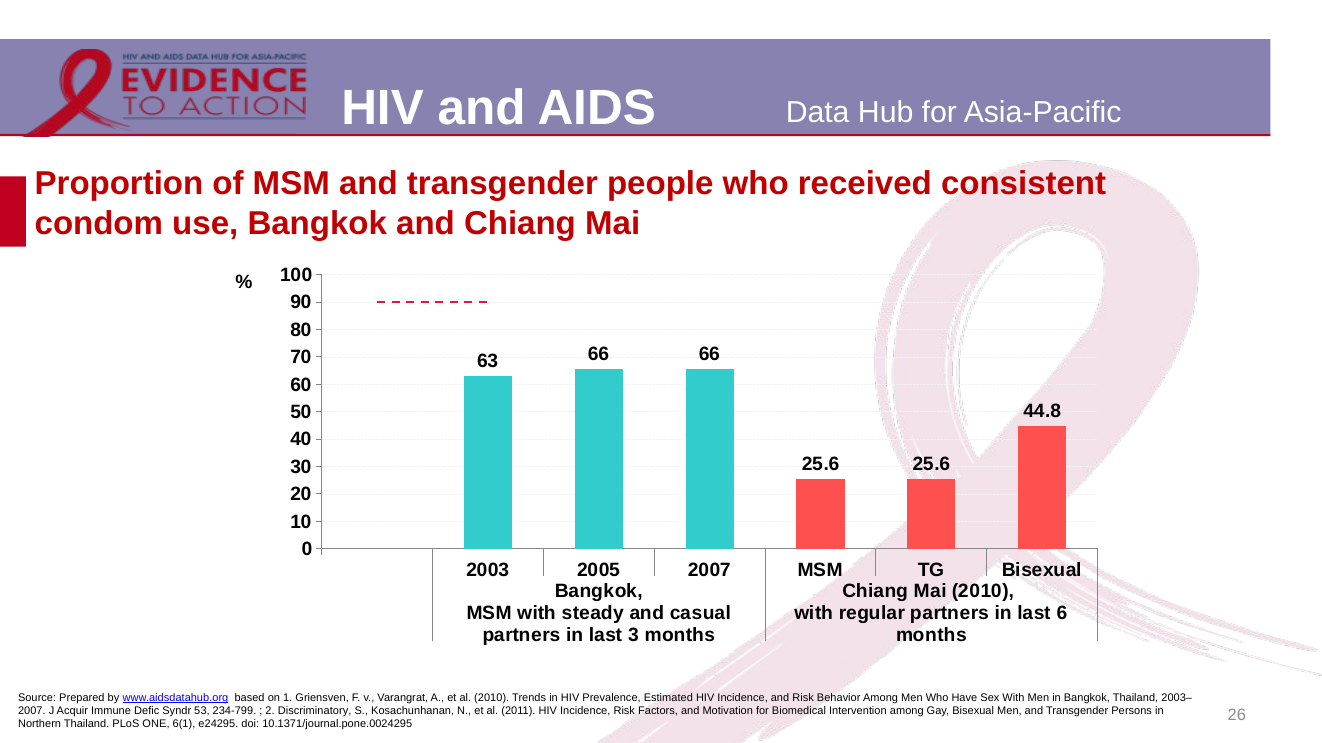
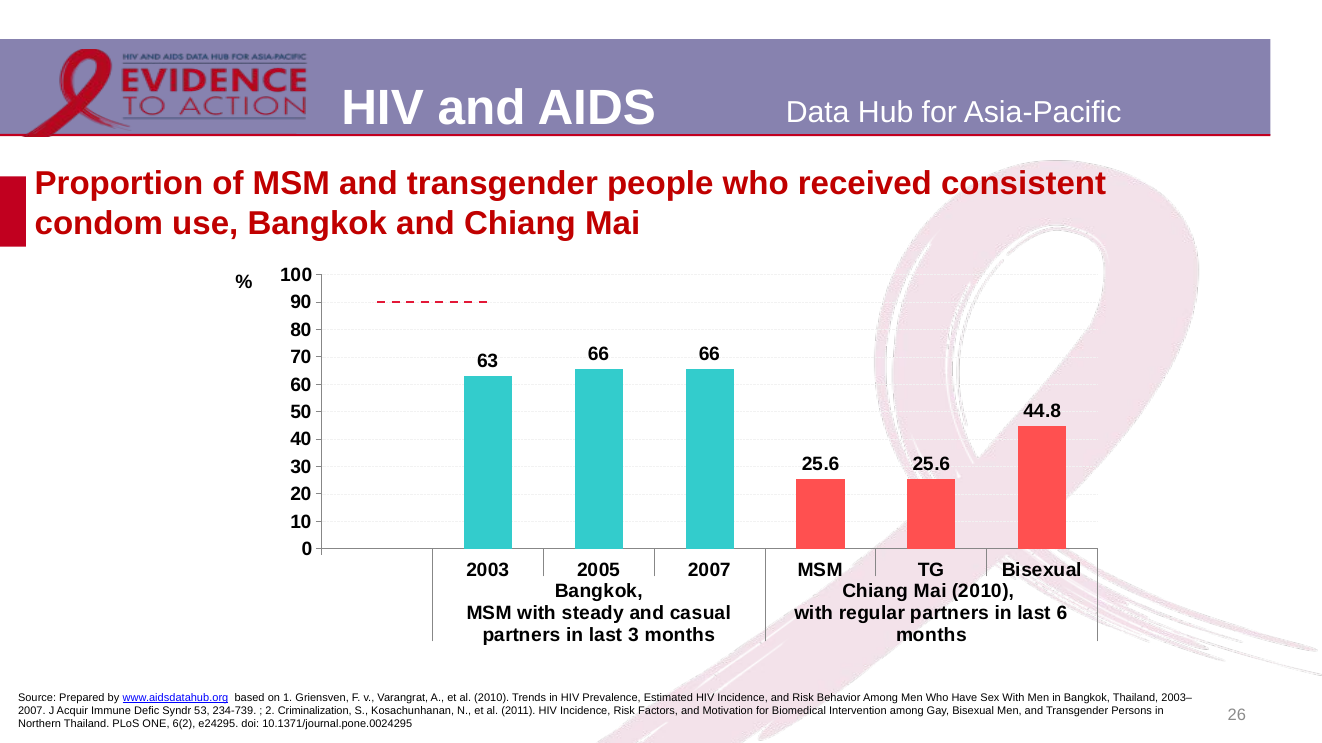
234-799: 234-799 -> 234-739 (235, 711)
Discriminatory: Discriminatory -> Criminalization (315, 711)
6(1: 6(1 -> 6(2 (184, 724)
